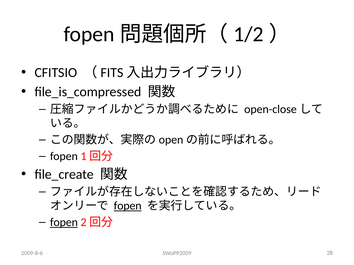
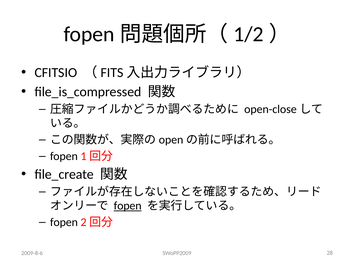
fopen underline: present -> none (64, 223)
